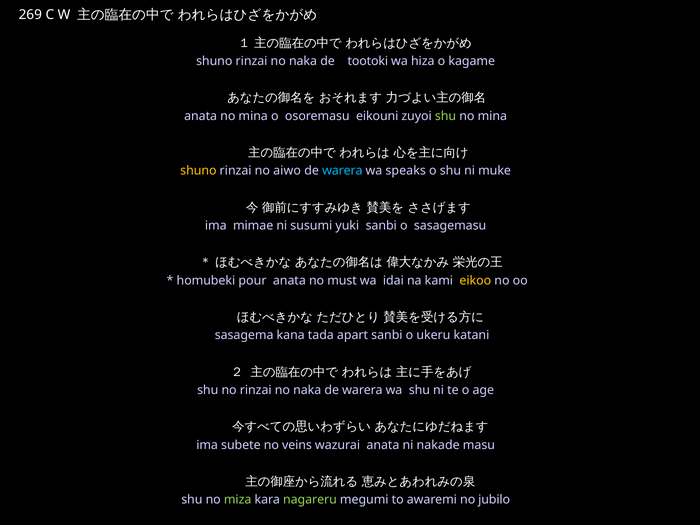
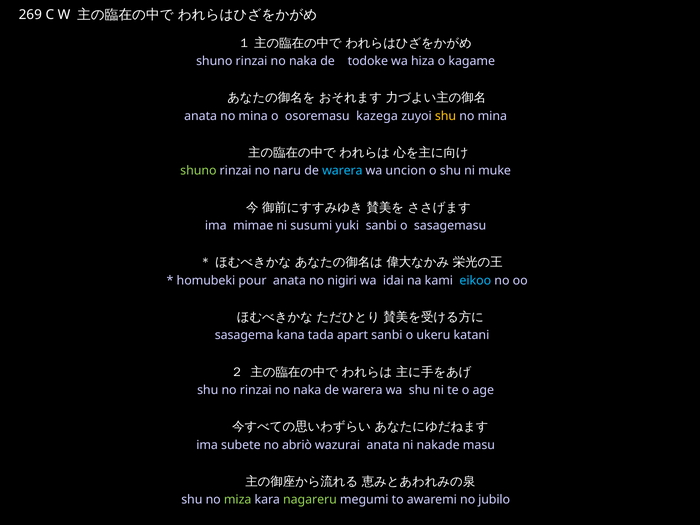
tootoki: tootoki -> todoke (368, 61)
eikouni: eikouni -> kazega (377, 116)
shu colour: light green -> yellow (446, 116)
shuno colour: yellow -> light green (198, 171)
aiwo: aiwo -> naru (287, 171)
speaks: speaks -> uncion (406, 171)
must: must -> nigiri (342, 280)
eikoo colour: yellow -> light blue (475, 280)
veins: veins -> abriò (297, 445)
